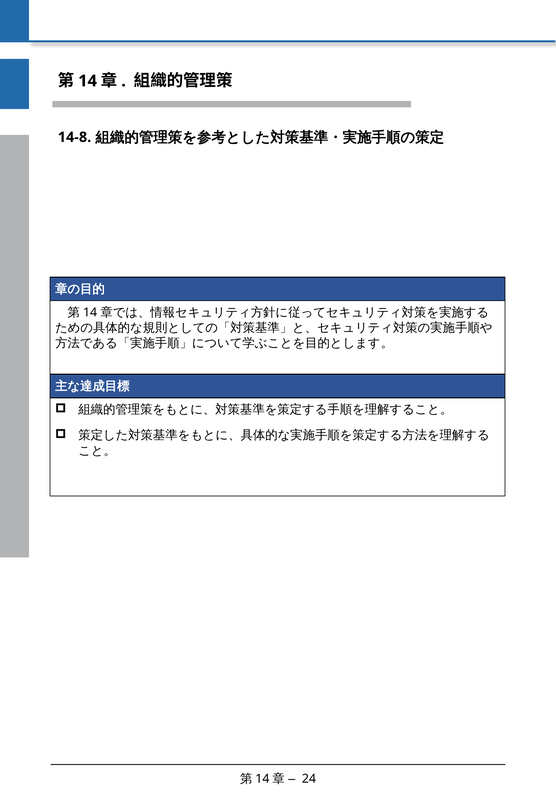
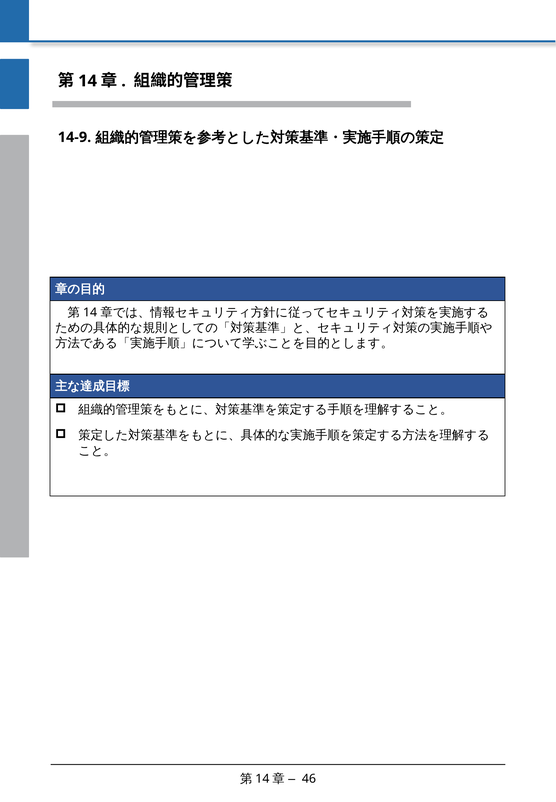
14-8: 14-8 -> 14-9 (75, 137)
24: 24 -> 46 (309, 780)
